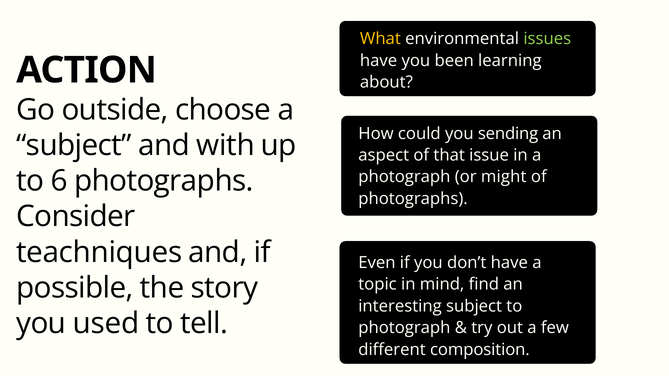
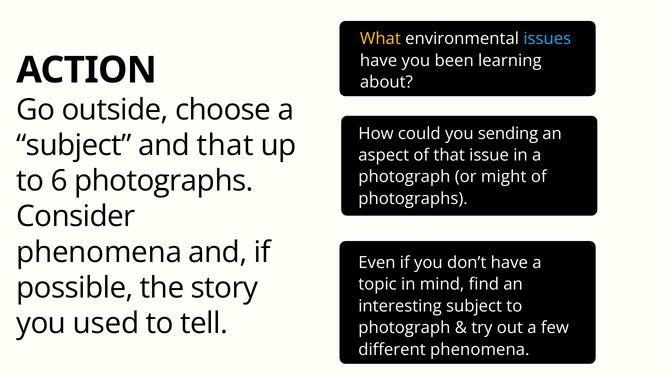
issues colour: light green -> light blue (547, 39)
and with: with -> that (225, 145)
teachniques: teachniques -> phenomena (99, 253)
different composition: composition -> phenomena (480, 350)
